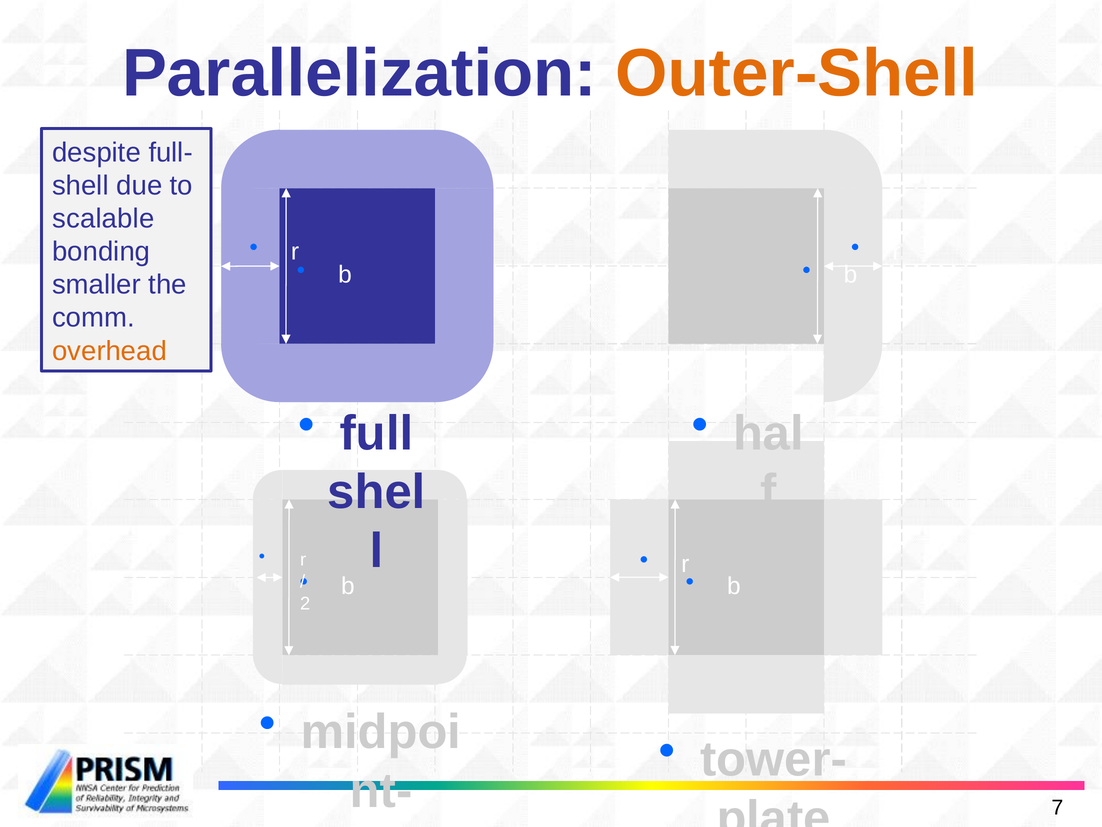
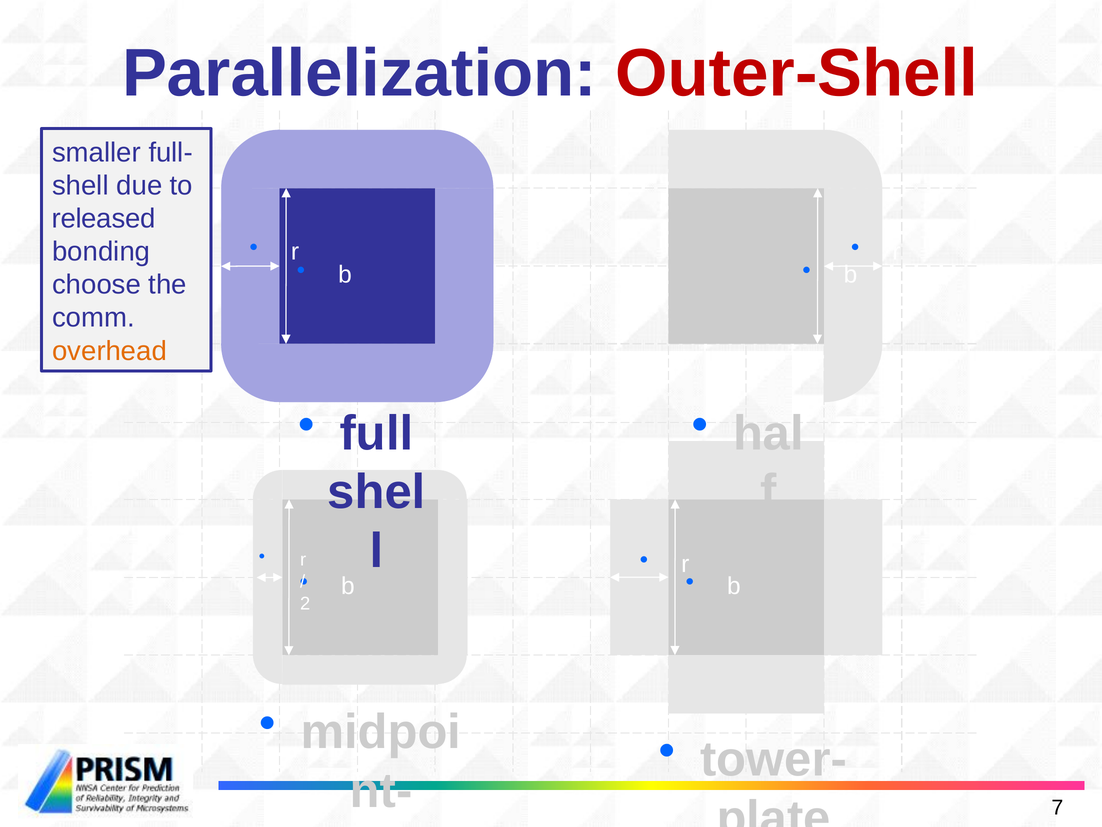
Outer-Shell colour: orange -> red (797, 74)
despite: despite -> smaller (97, 152)
scalable: scalable -> released (104, 219)
smaller: smaller -> choose (97, 285)
